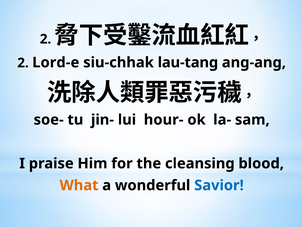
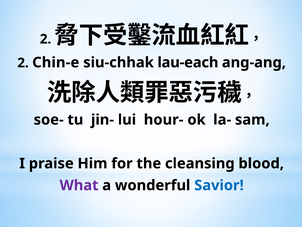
Lord-e: Lord-e -> Chin-e (56, 62)
lau-tang: lau-tang -> lau-each (188, 62)
What colour: orange -> purple (79, 185)
